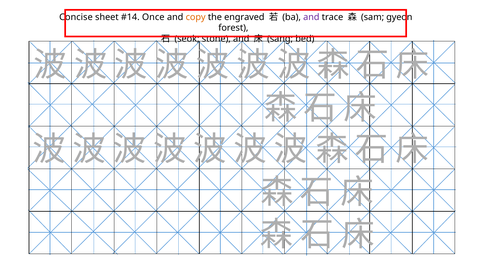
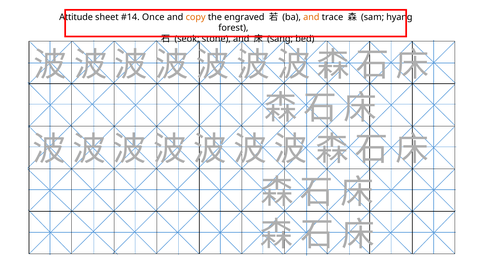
Concise: Concise -> Attitude (76, 17)
and colour: purple -> orange (311, 17)
gyeon: gyeon -> hyang (399, 17)
